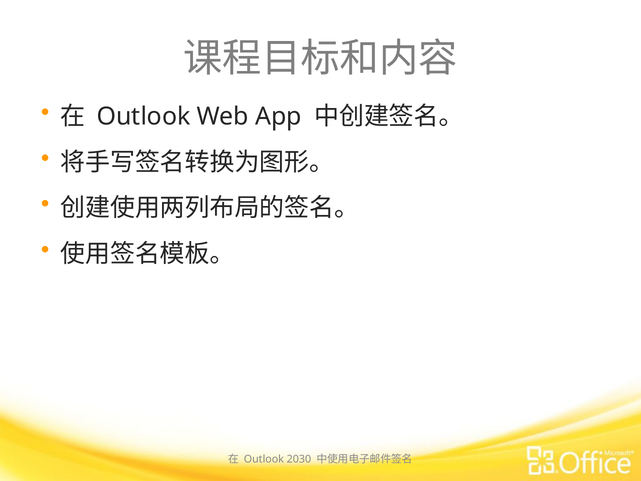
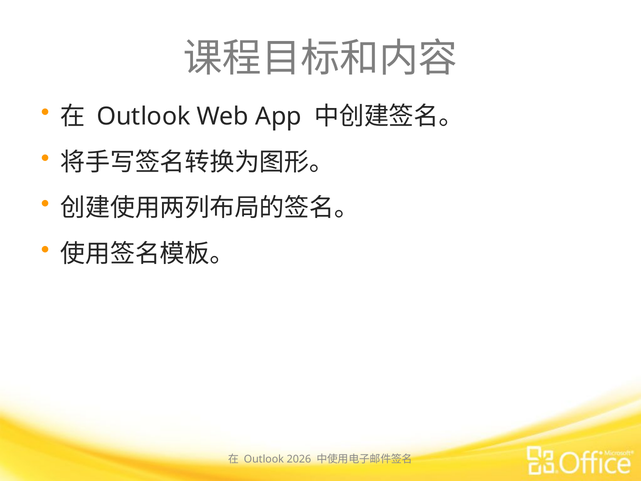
2030: 2030 -> 2026 (299, 459)
